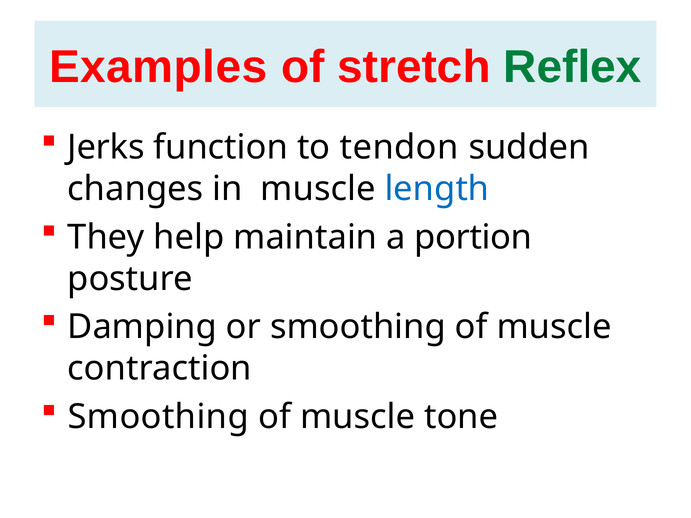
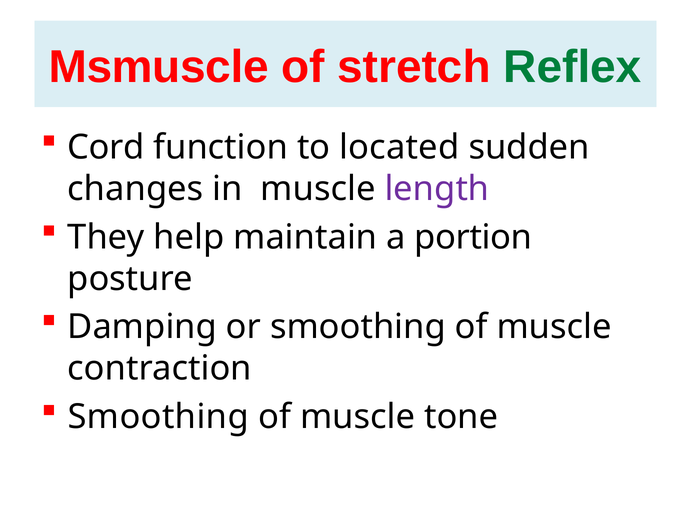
Examples: Examples -> Msmuscle (159, 67)
Jerks: Jerks -> Cord (106, 148)
tendon: tendon -> located (399, 148)
length colour: blue -> purple (437, 189)
